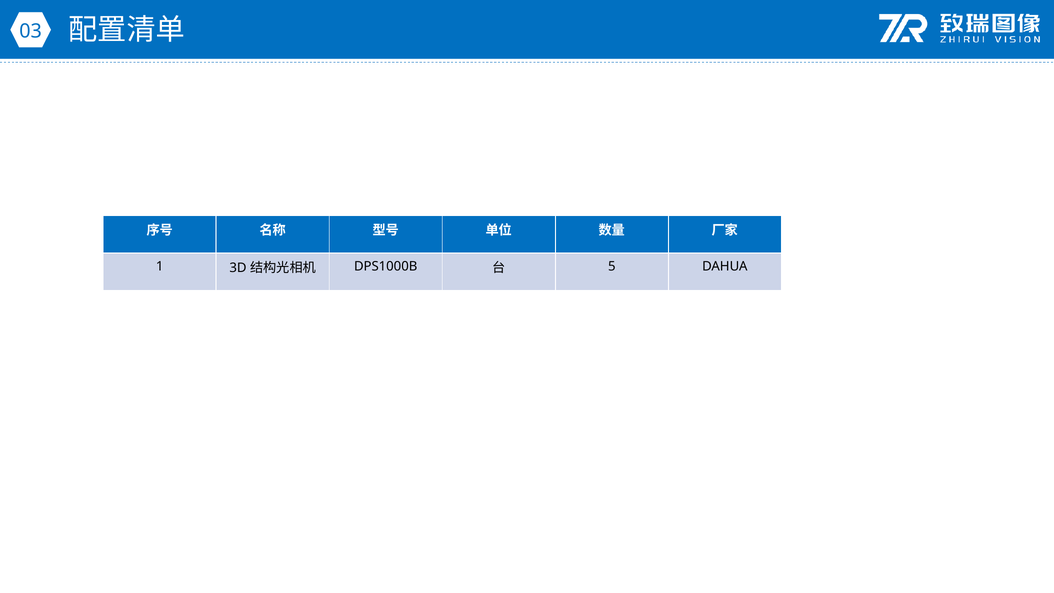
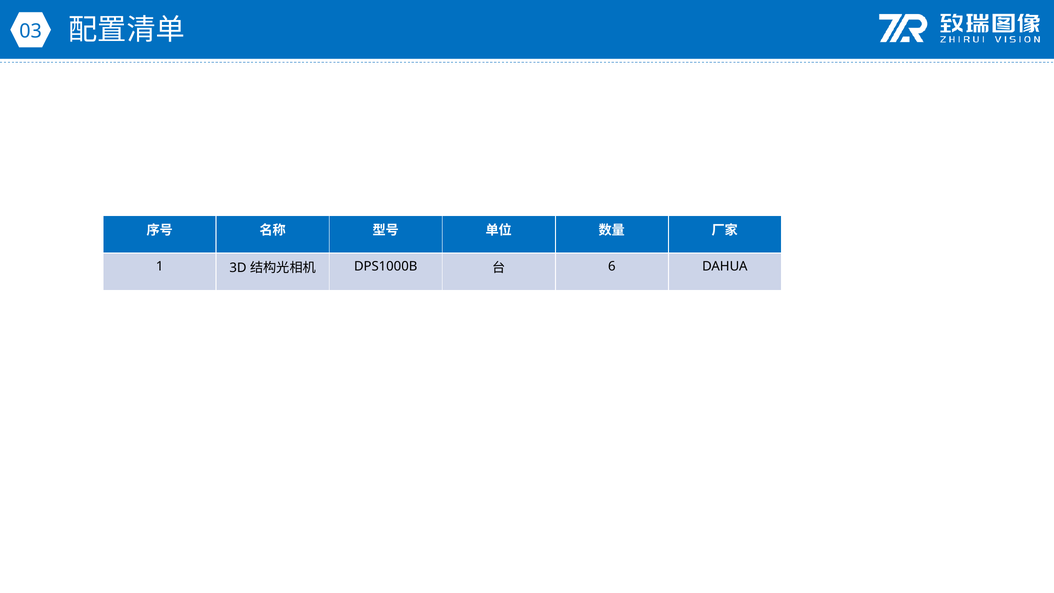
5: 5 -> 6 (612, 267)
